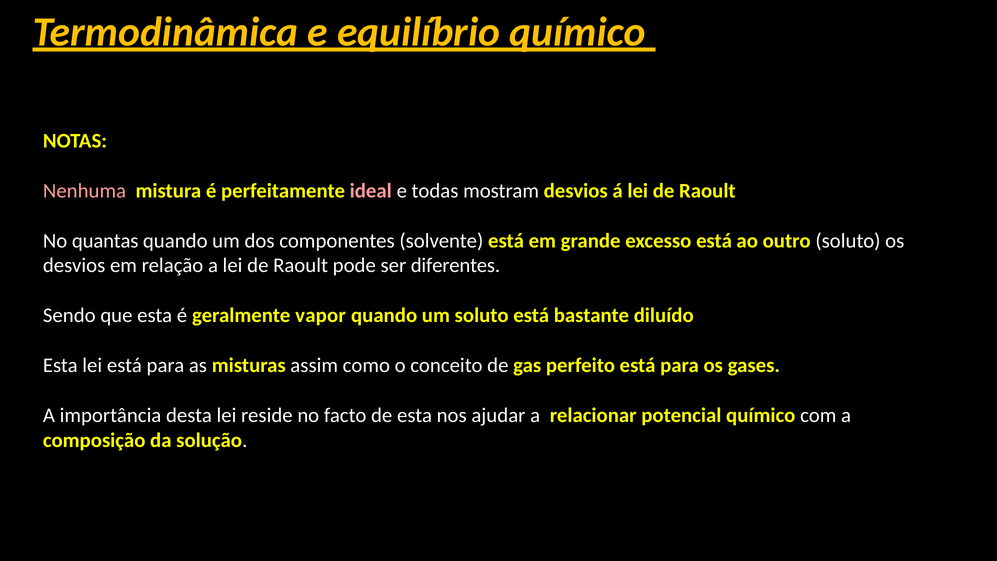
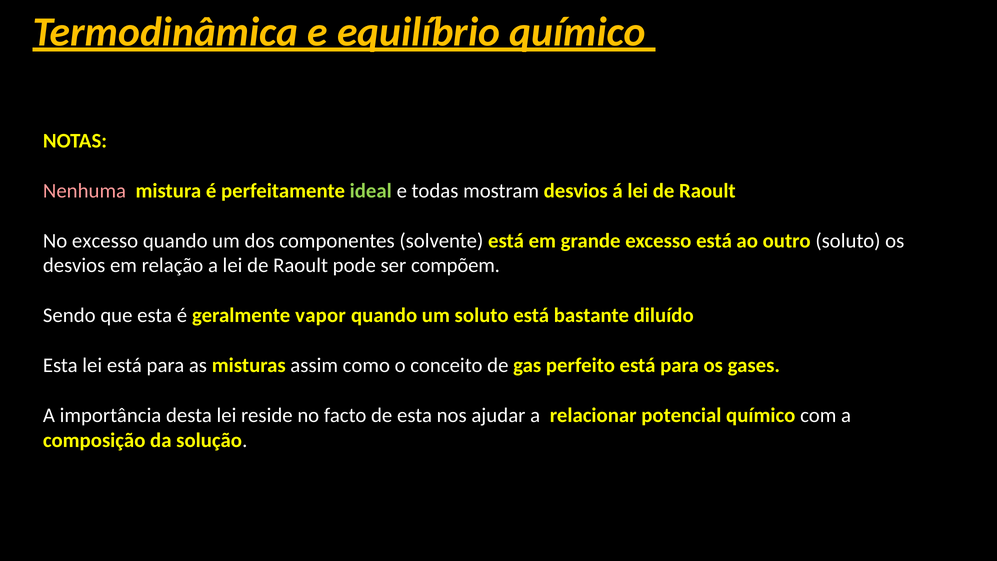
ideal colour: pink -> light green (371, 191)
No quantas: quantas -> excesso (105, 241)
diferentes: diferentes -> compõem (455, 266)
